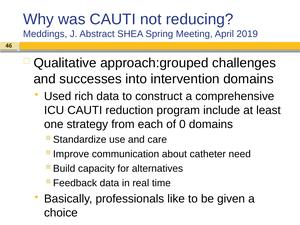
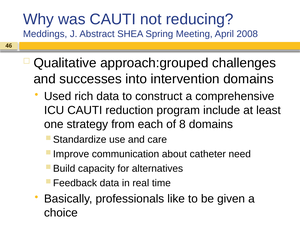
2019: 2019 -> 2008 (247, 34)
0: 0 -> 8 (182, 124)
